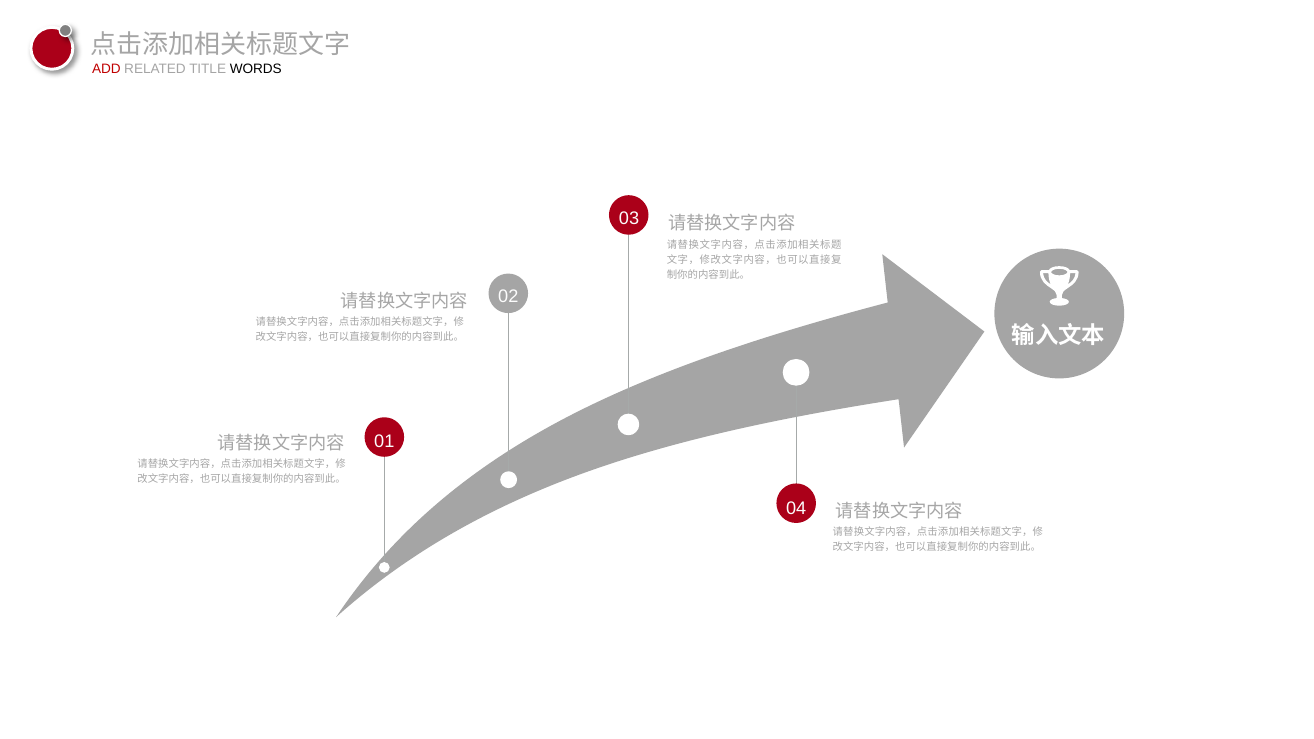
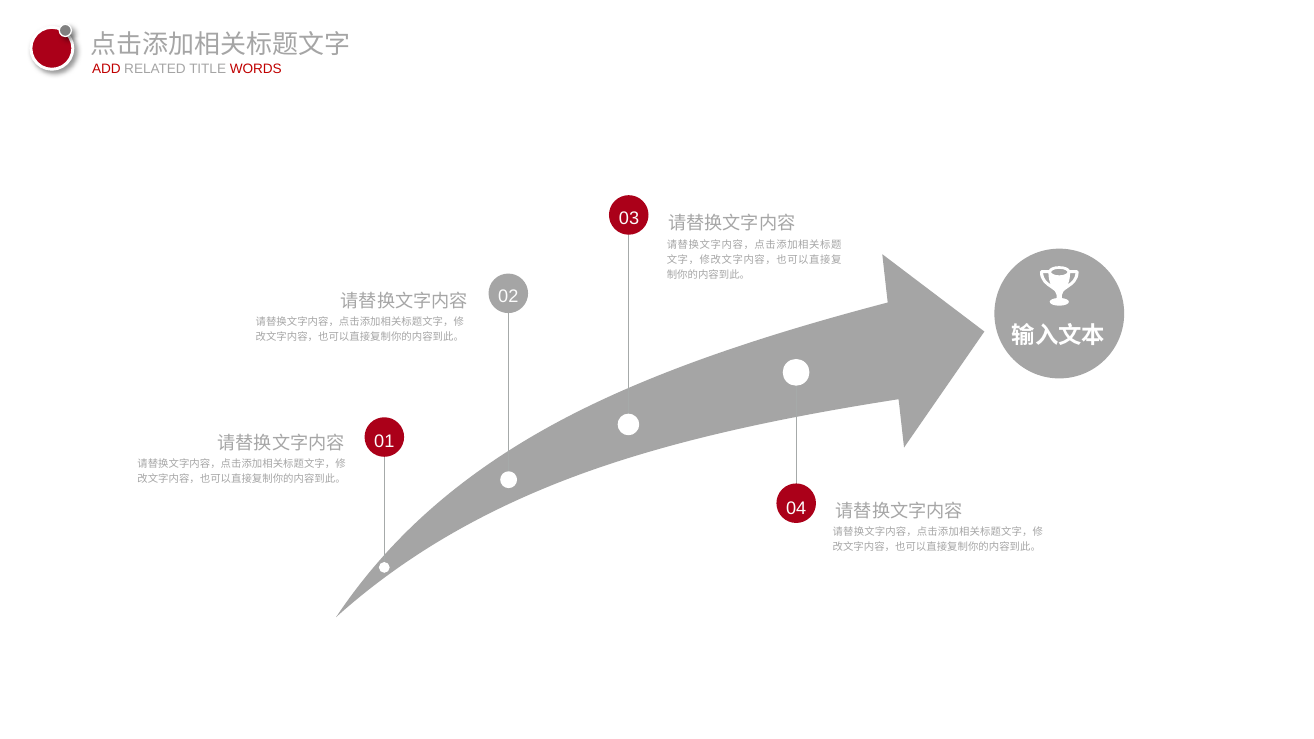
WORDS colour: black -> red (256, 69)
